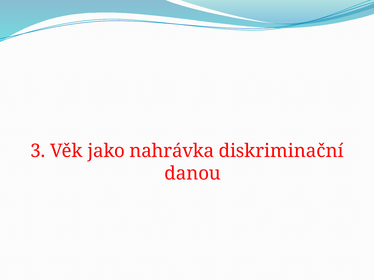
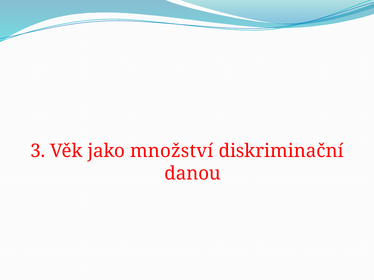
nahrávka: nahrávka -> množství (172, 151)
